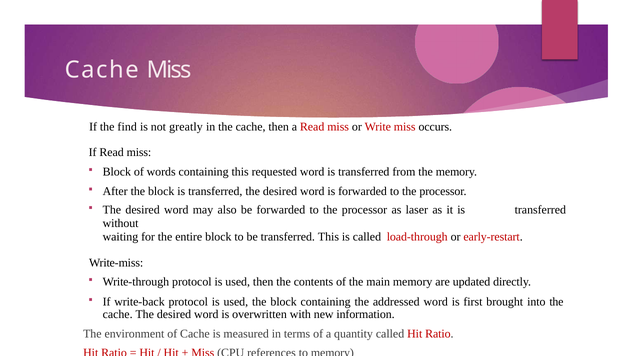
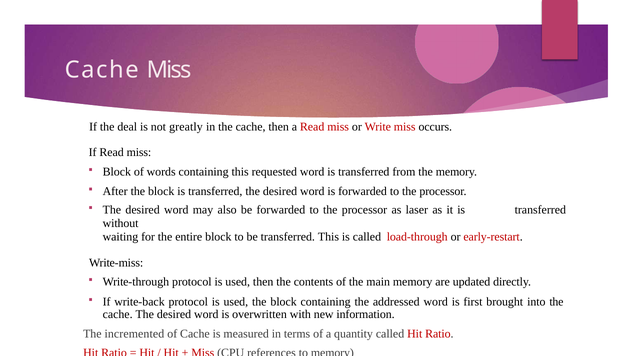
find: find -> deal (127, 127)
environment: environment -> incremented (134, 334)
